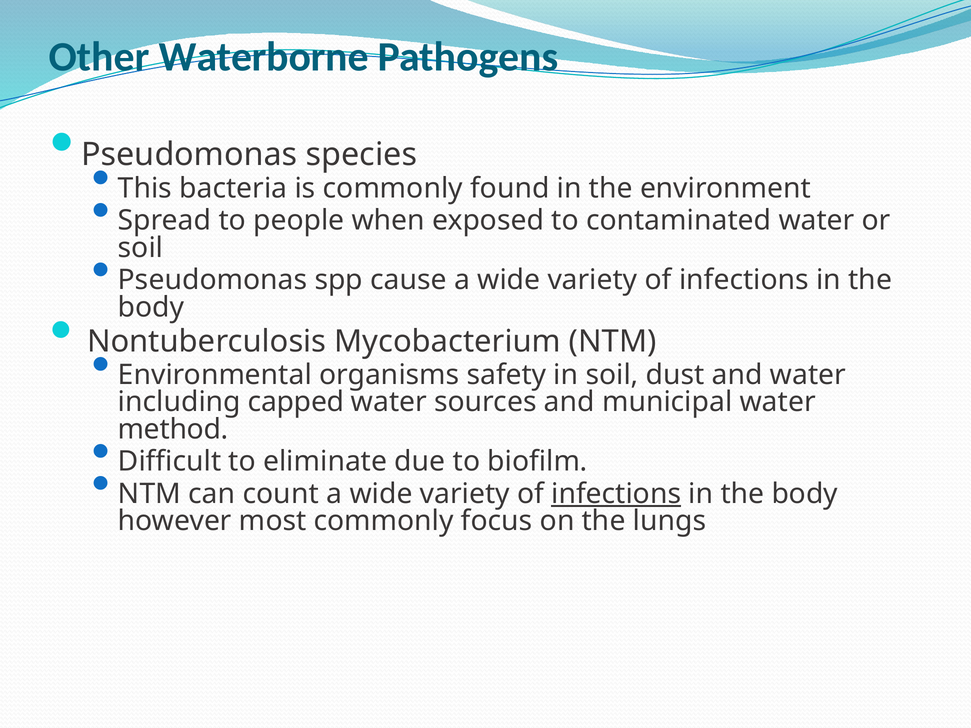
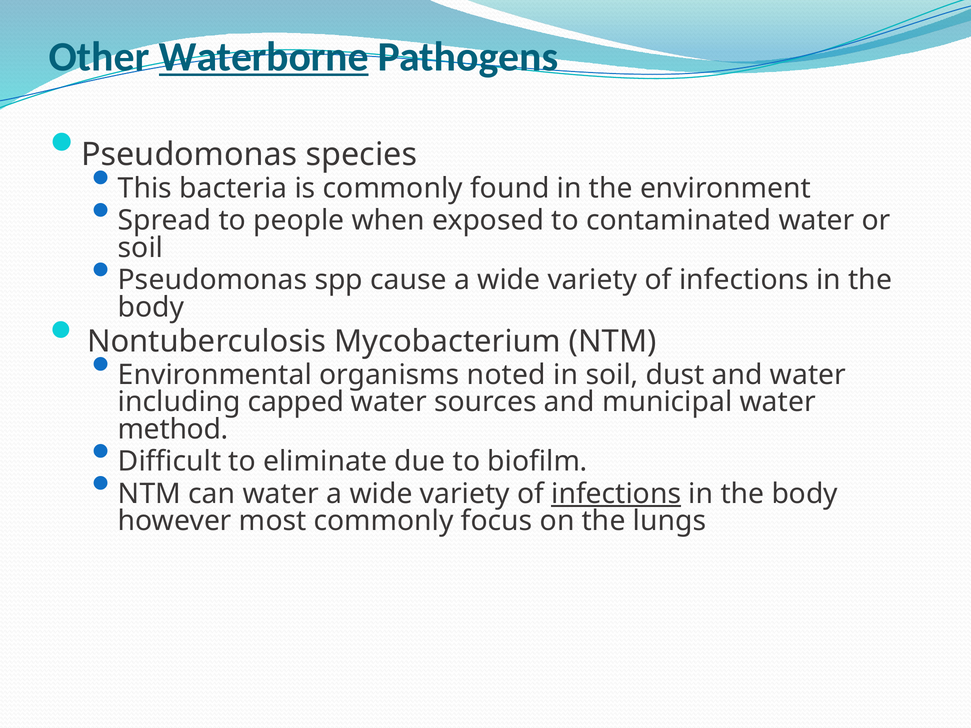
Waterborne underline: none -> present (264, 57)
safety: safety -> noted (506, 375)
can count: count -> water (281, 494)
